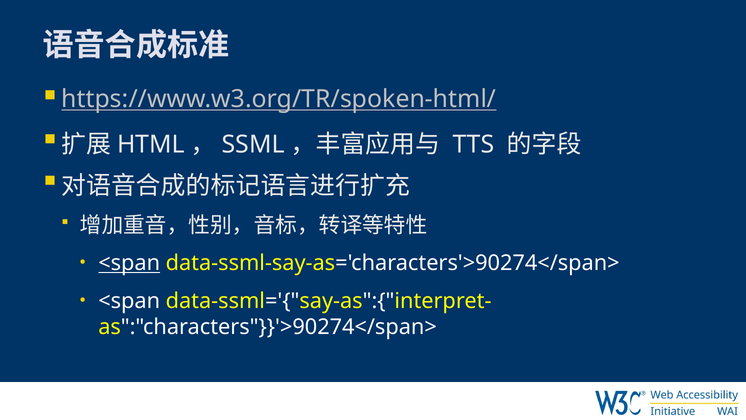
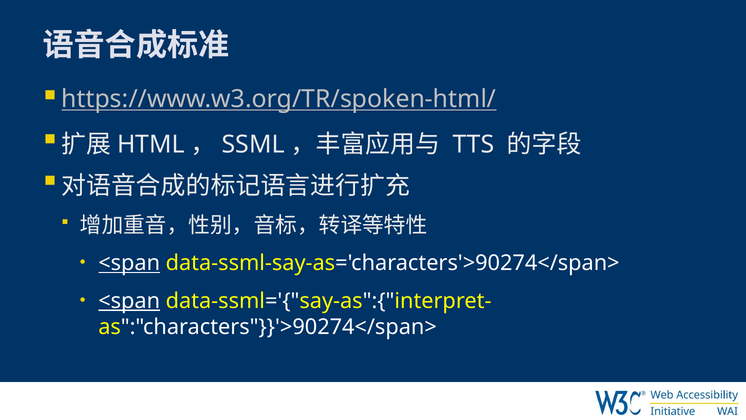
<span underline: none -> present (129, 301)
